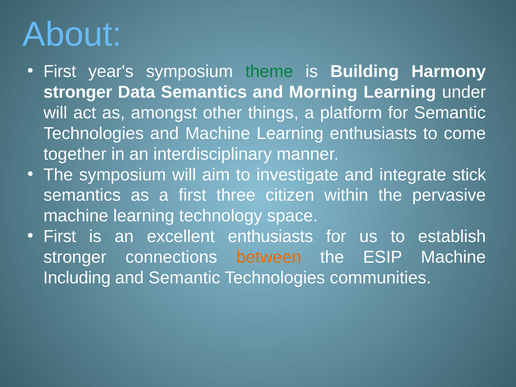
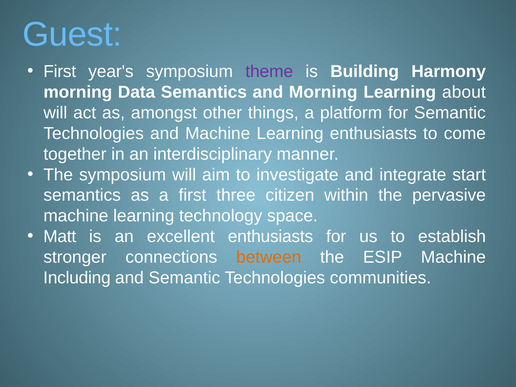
About: About -> Guest (72, 35)
theme colour: green -> purple (269, 71)
stronger: stronger -> morning (78, 92)
under: under -> about (464, 92)
stick: stick -> start (469, 175)
First: First -> Matt (60, 237)
